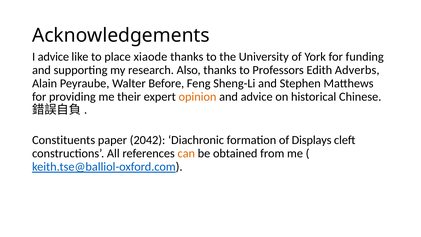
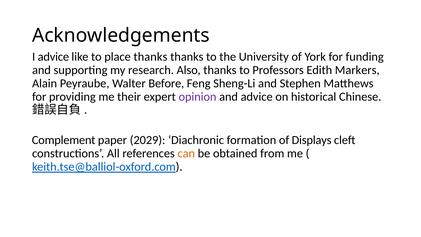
place xiaode: xiaode -> thanks (150, 57)
Adverbs: Adverbs -> Markers (357, 70)
opinion colour: orange -> purple (198, 97)
Constituents: Constituents -> Complement (64, 140)
2042: 2042 -> 2029 (148, 140)
